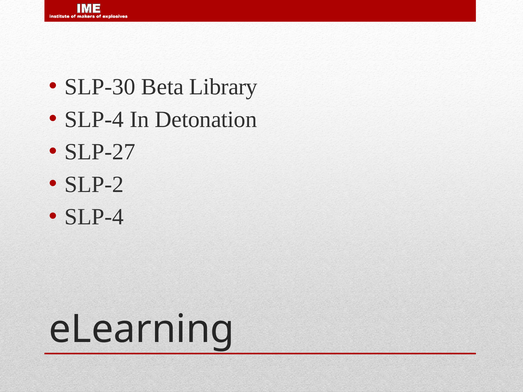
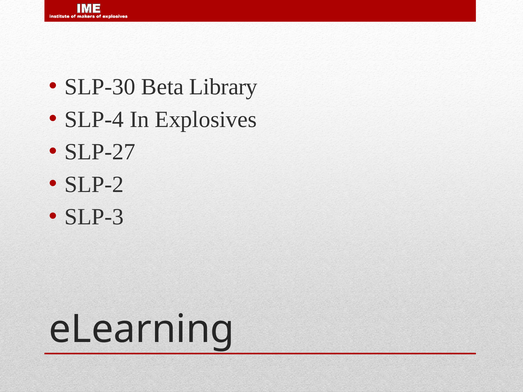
Detonation: Detonation -> Explosives (206, 119)
SLP-4: SLP-4 -> SLP-3 (94, 217)
